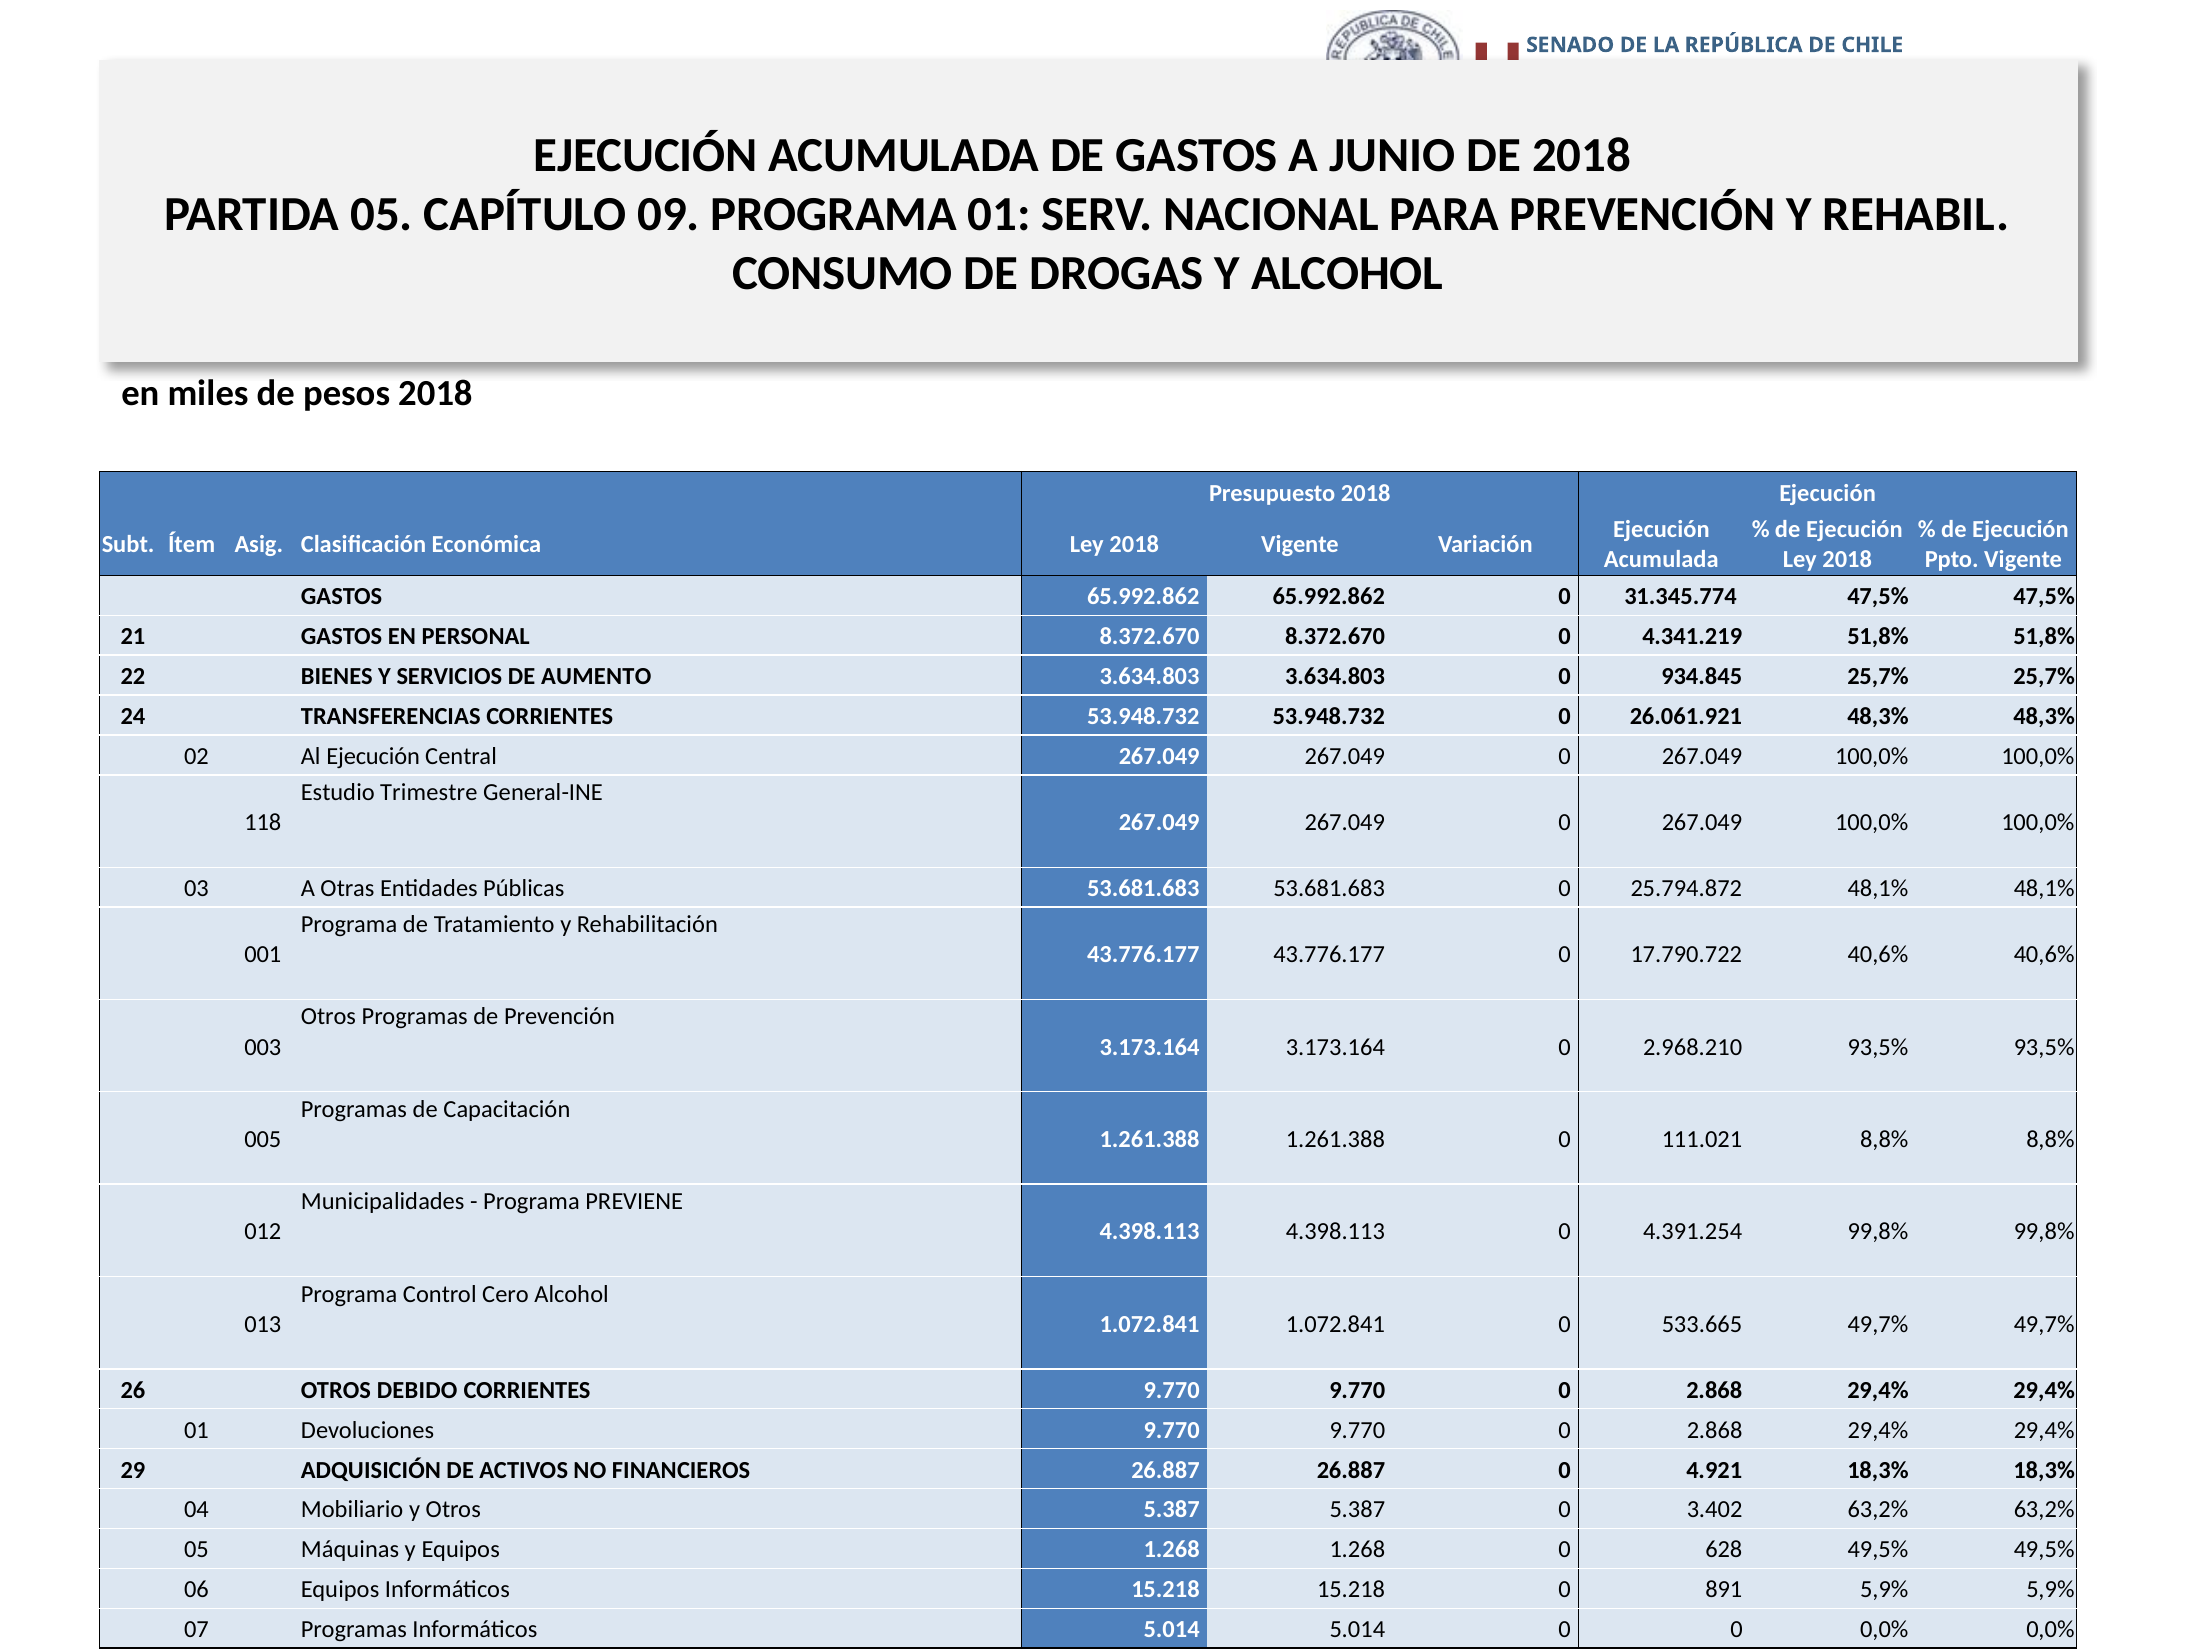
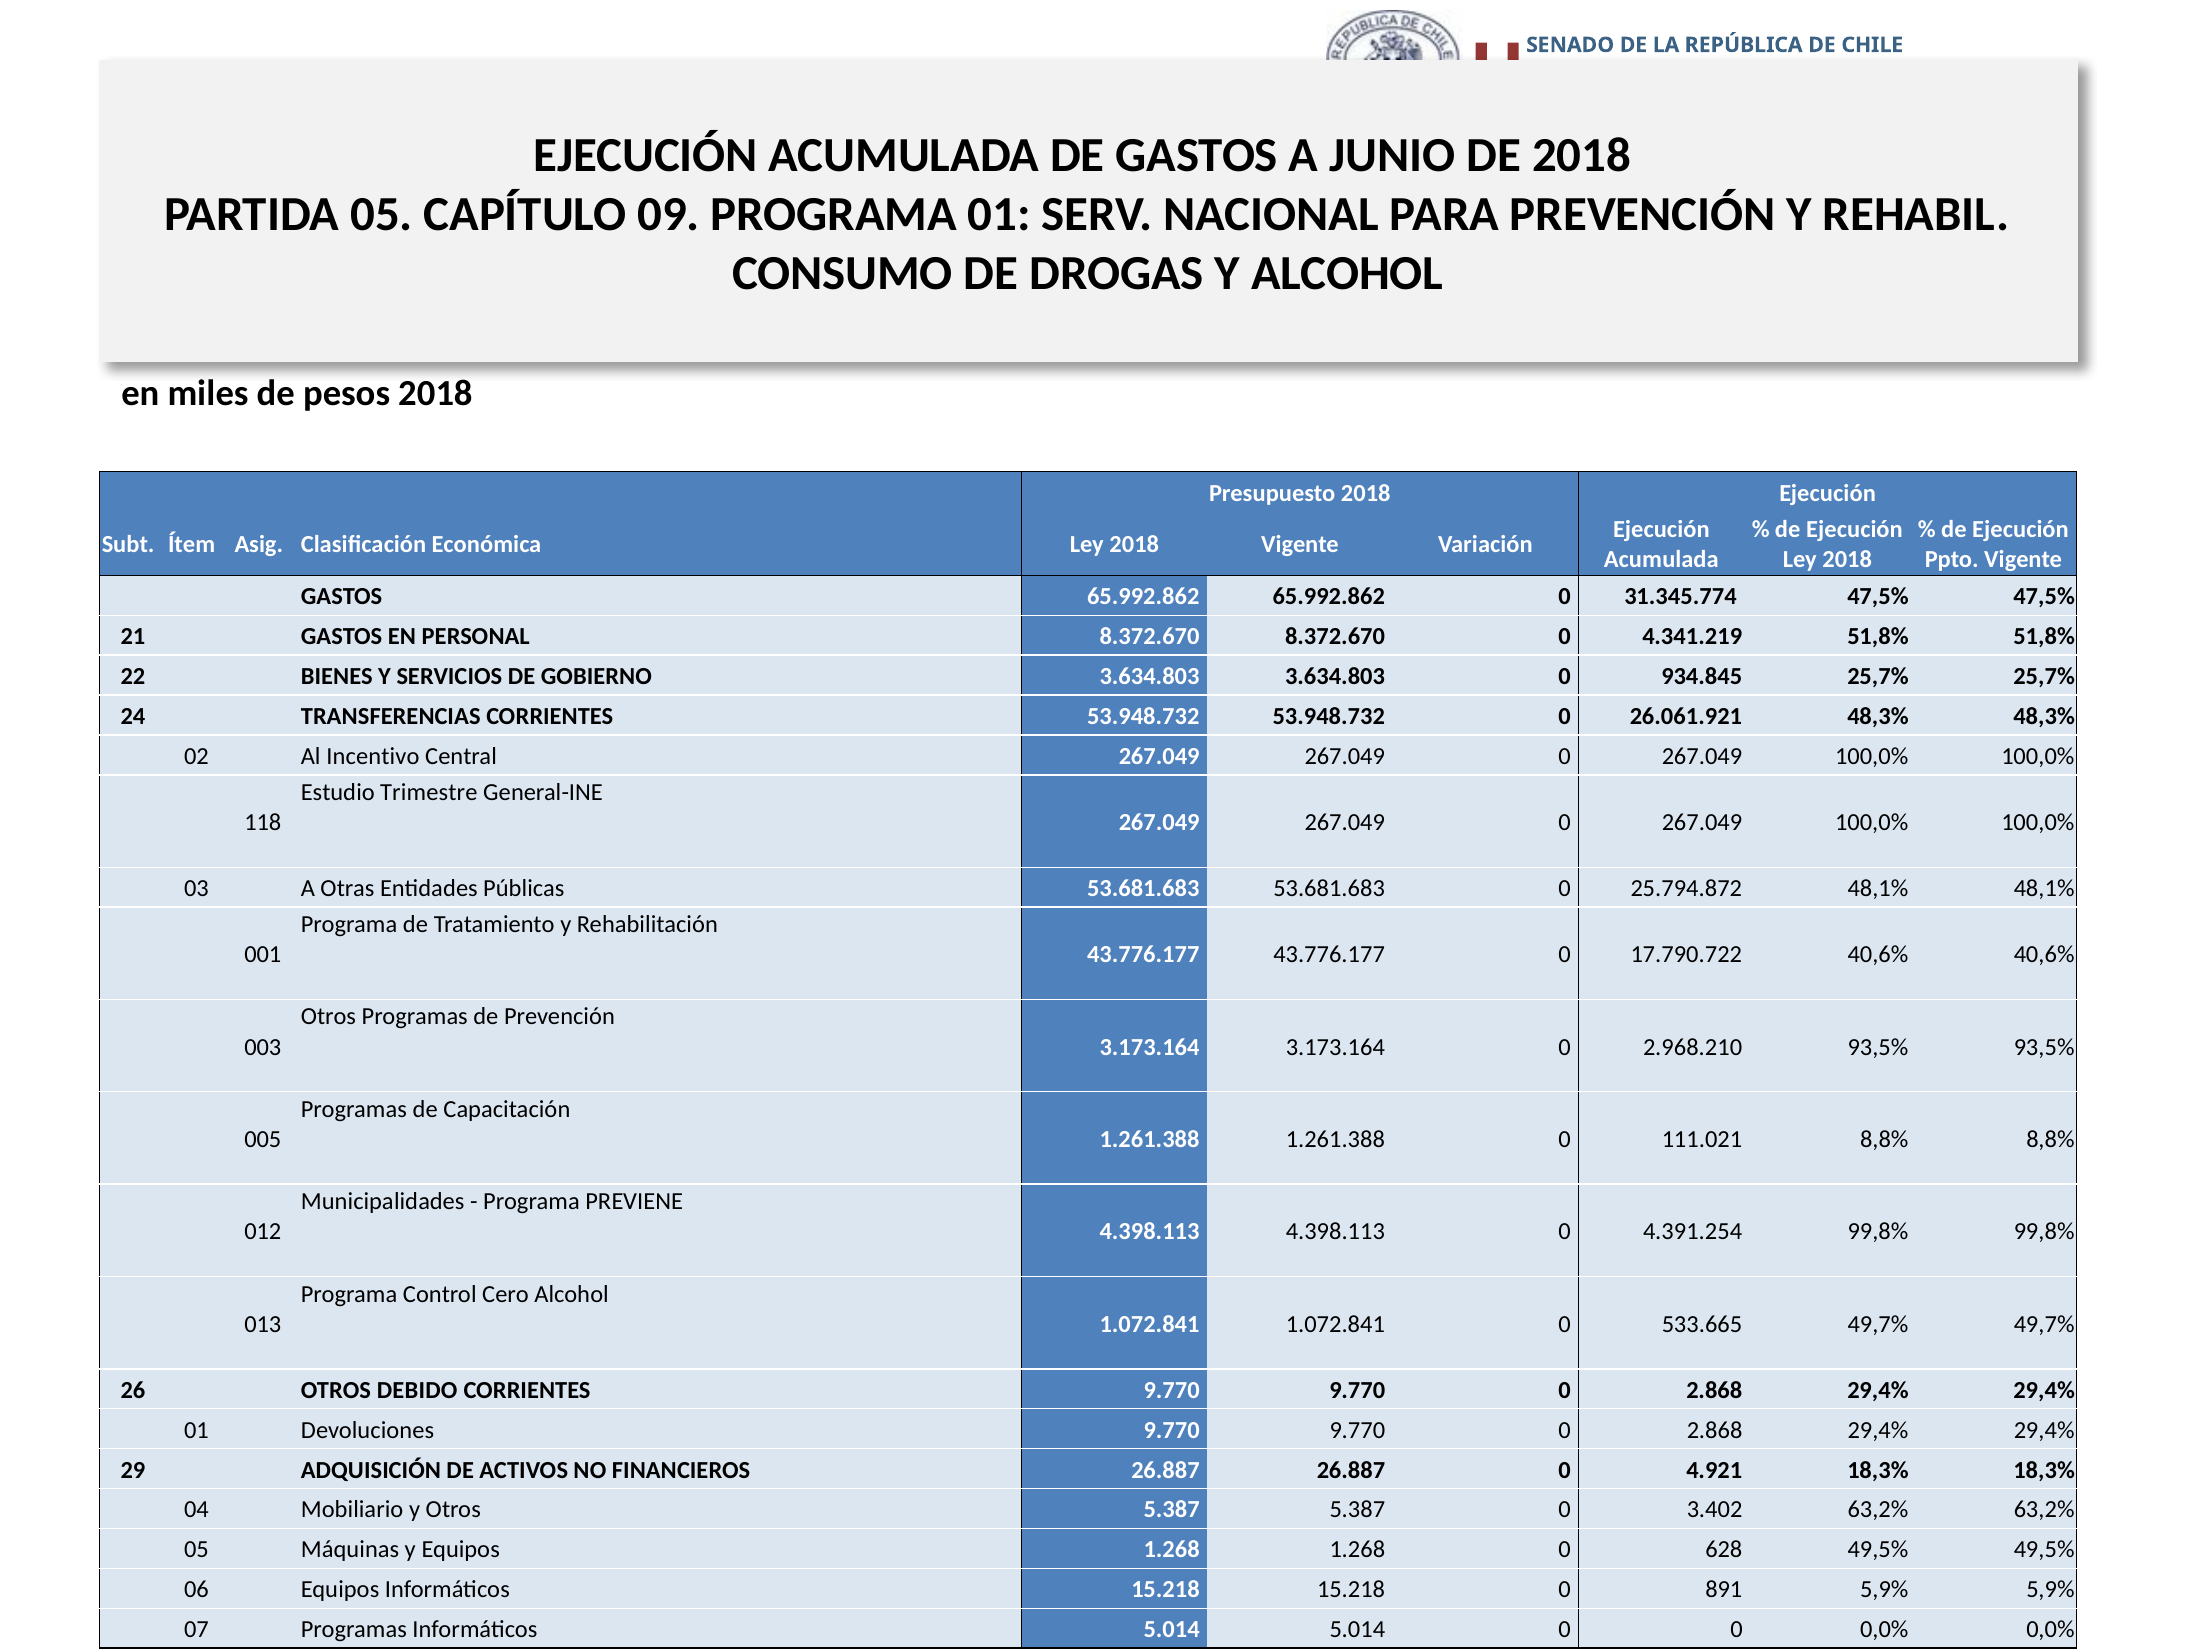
AUMENTO: AUMENTO -> GOBIERNO (596, 676)
Al Ejecución: Ejecución -> Incentivo (373, 756)
